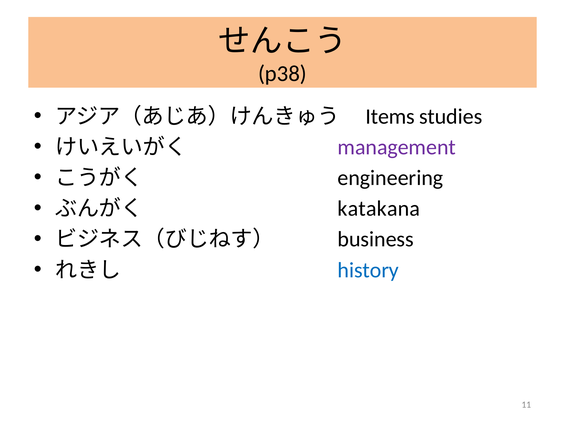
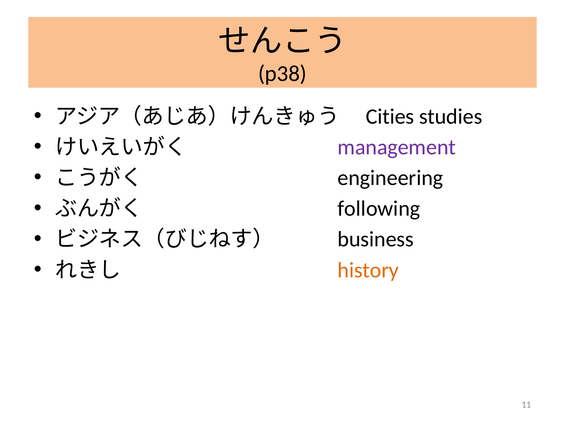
Items: Items -> Cities (390, 116)
katakana: katakana -> following (379, 209)
history colour: blue -> orange (368, 270)
